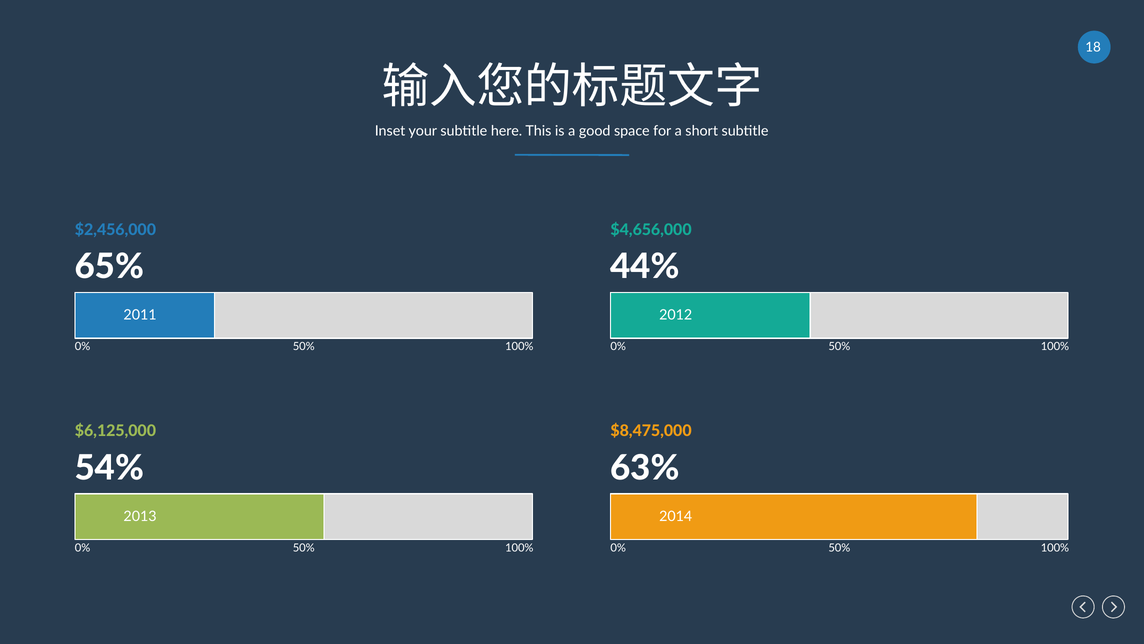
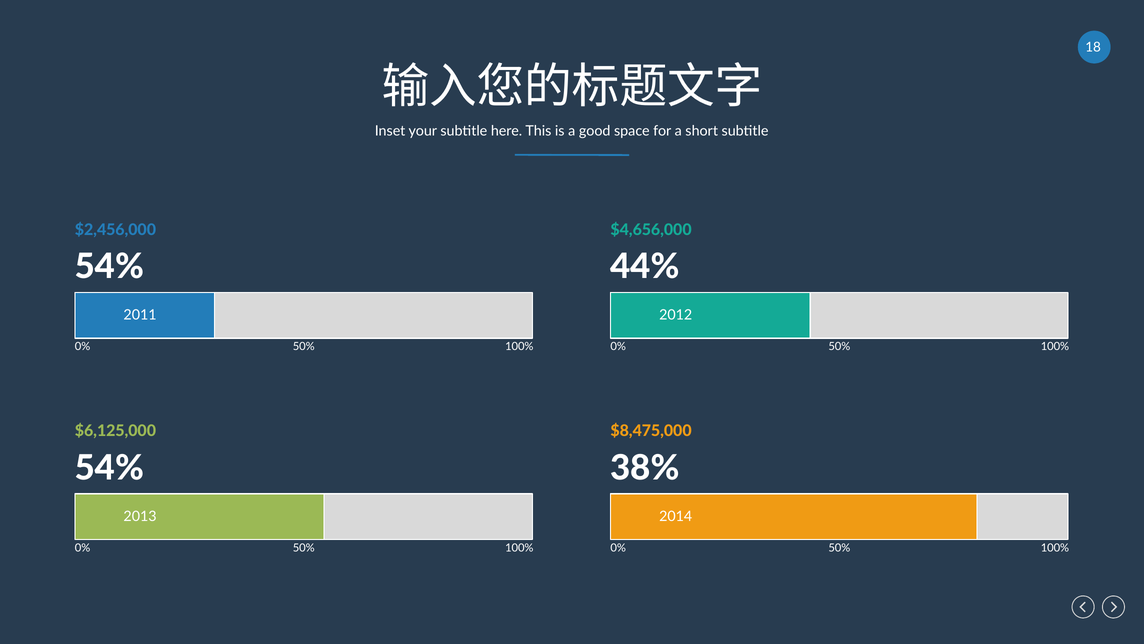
65%: 65% -> 54% (109, 267)
63%: 63% -> 38% (645, 468)
